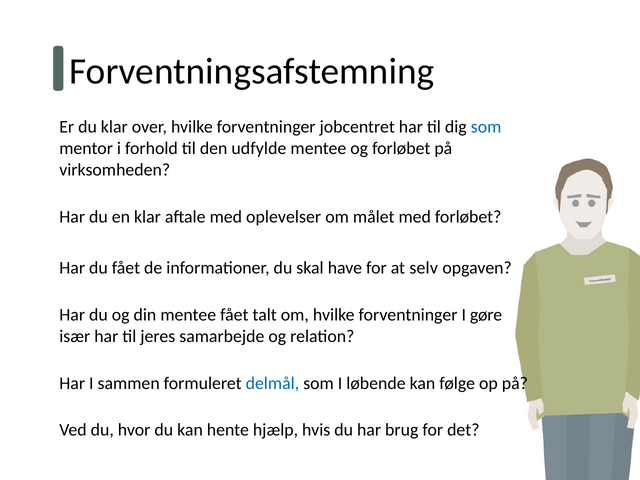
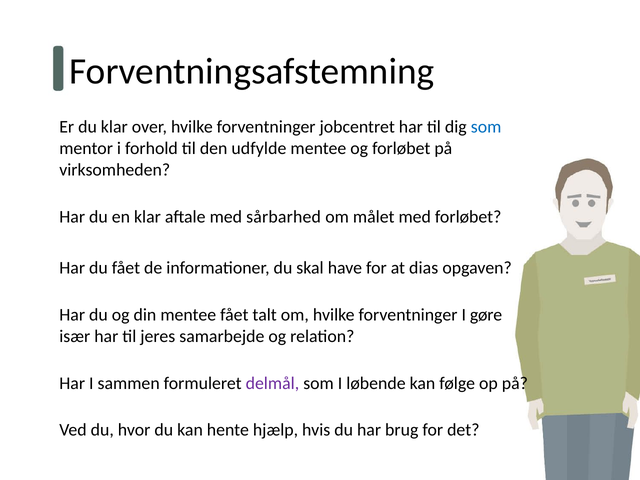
oplevelser: oplevelser -> sårbarhed (284, 217)
selv: selv -> dias (424, 268)
delmål colour: blue -> purple (272, 383)
